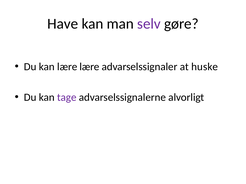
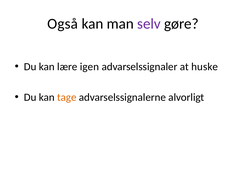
Have: Have -> Også (63, 24)
lære lære: lære -> igen (89, 67)
tage colour: purple -> orange (67, 98)
